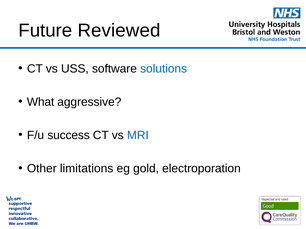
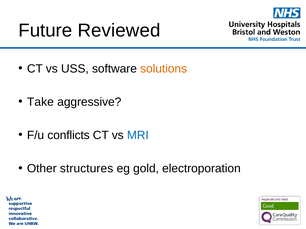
solutions colour: blue -> orange (164, 69)
What: What -> Take (40, 102)
success: success -> conflicts (69, 136)
limitations: limitations -> structures (87, 169)
